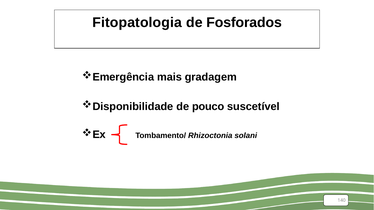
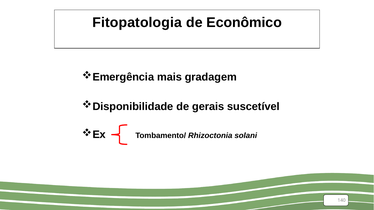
Fosforados: Fosforados -> Econômico (244, 23)
pouco: pouco -> gerais (208, 107)
